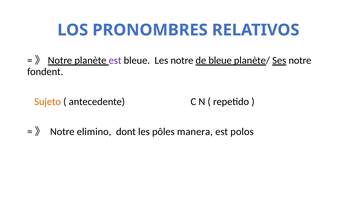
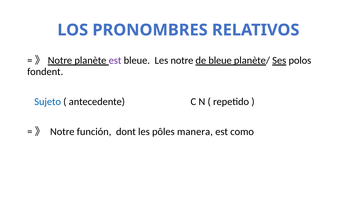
Ses notre: notre -> polos (300, 60)
Sujeto colour: orange -> blue (48, 102)
elimino: elimino -> función (94, 131)
polos: polos -> como (242, 131)
